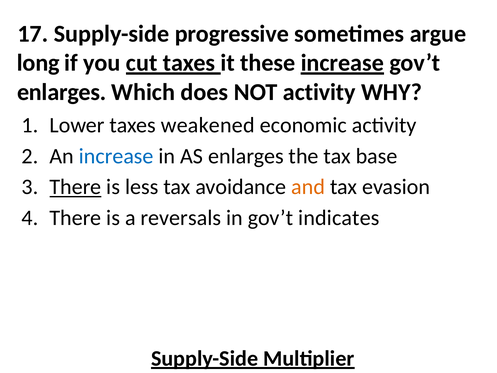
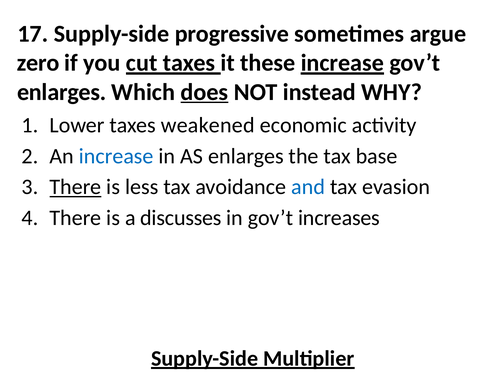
long: long -> zero (38, 63)
does underline: none -> present (204, 92)
NOT activity: activity -> instead (319, 92)
and colour: orange -> blue (308, 187)
reversals: reversals -> discusses (181, 218)
indicates: indicates -> increases (339, 218)
